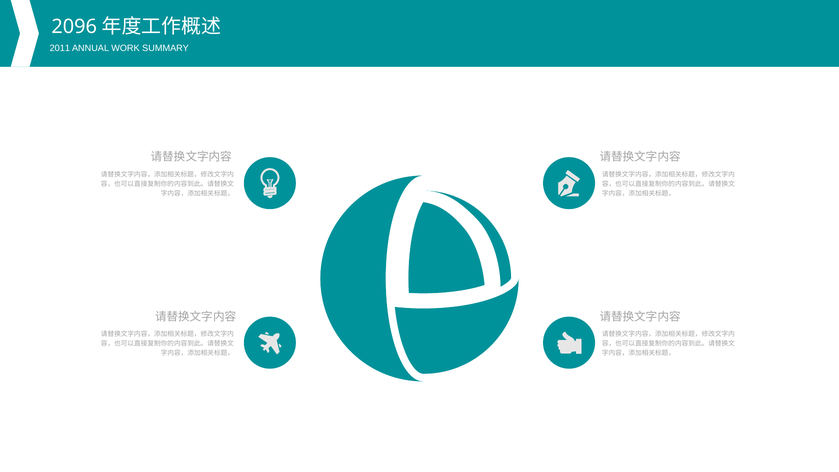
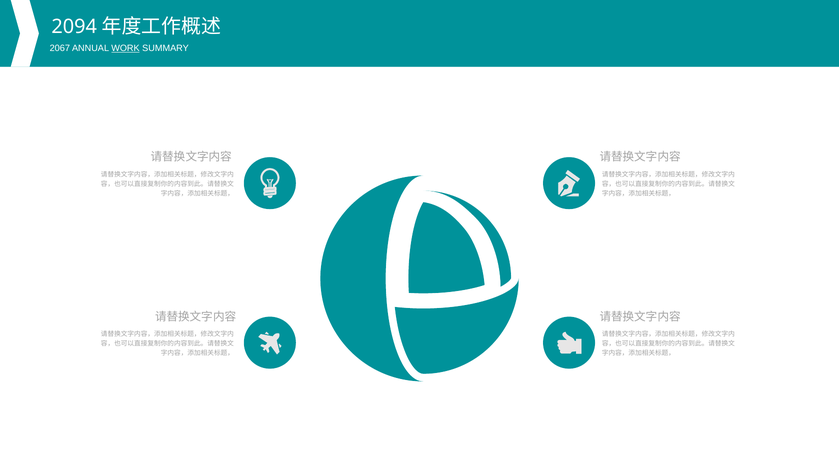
2096: 2096 -> 2094 (74, 27)
2011: 2011 -> 2067 (60, 48)
WORK underline: none -> present (125, 48)
